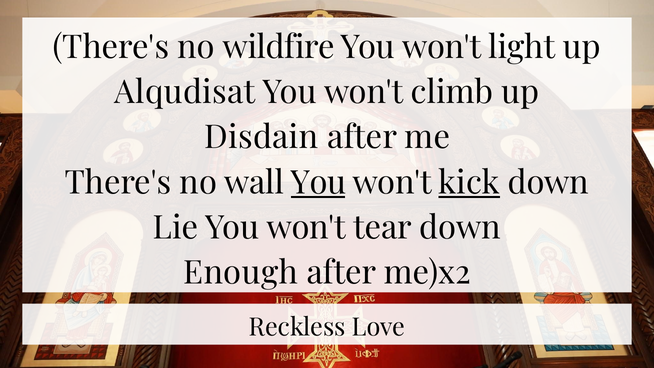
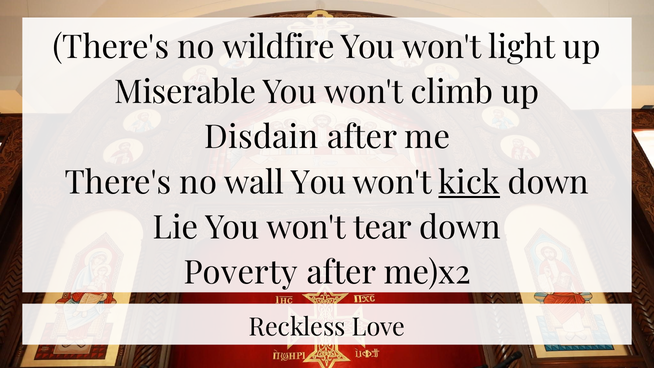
Alqudisat: Alqudisat -> Miserable (185, 92)
You underline: present -> none (318, 183)
Enough: Enough -> Poverty (241, 273)
